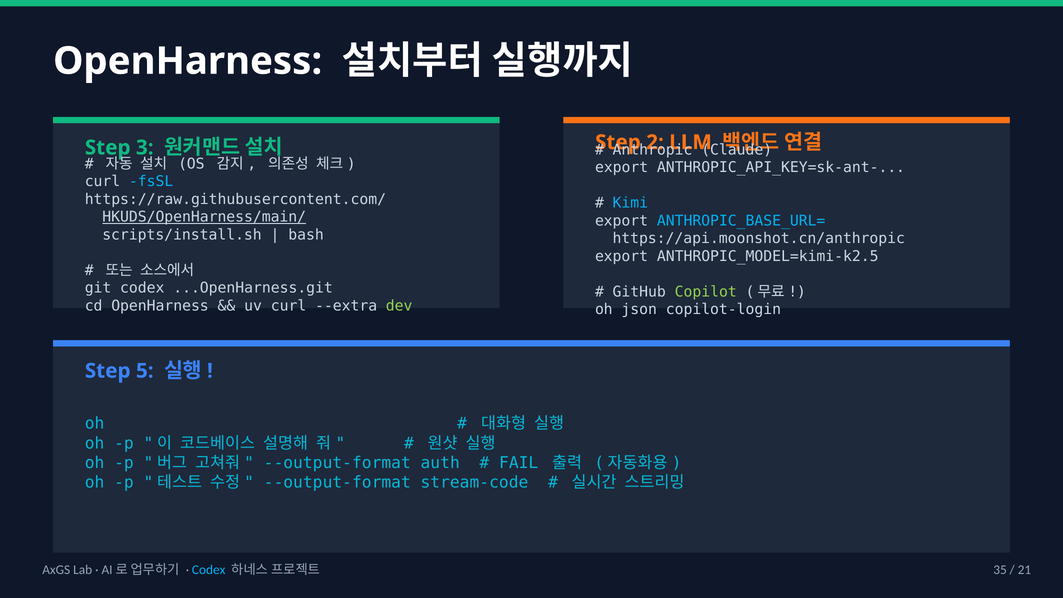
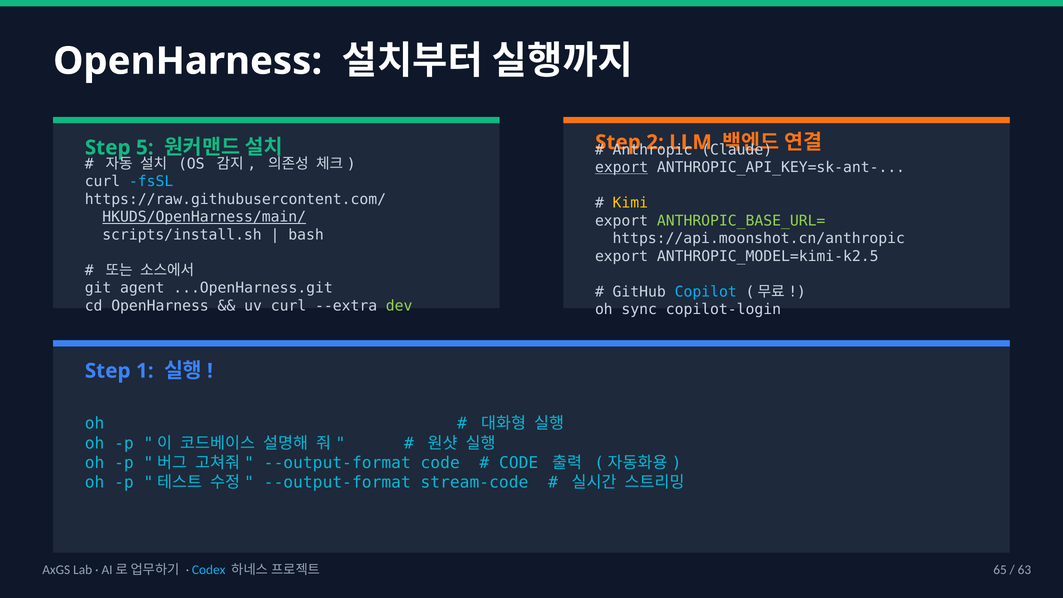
3: 3 -> 5 (145, 148)
export underline: none -> present (622, 167)
Kimi colour: light blue -> yellow (630, 203)
ANTHROPIC_BASE_URL= colour: light blue -> light green (741, 221)
git codex: codex -> agent (142, 288)
Copilot colour: light green -> light blue (706, 292)
json: json -> sync (639, 309)
5: 5 -> 1 (145, 371)
--output-format auth: auth -> code (440, 463)
FAIL: FAIL -> CODE (519, 463)
35: 35 -> 65 (1000, 570)
21: 21 -> 63 (1024, 570)
